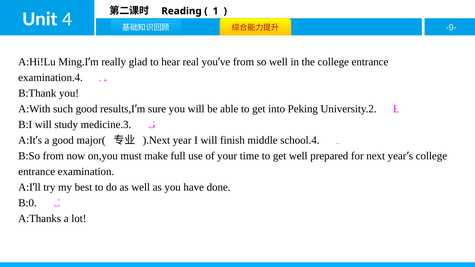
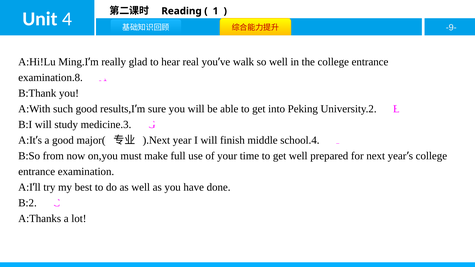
from: from -> walk (243, 62)
examination.4: examination.4 -> examination.8 (51, 78)
B:0: B:0 -> B:2 (28, 203)
